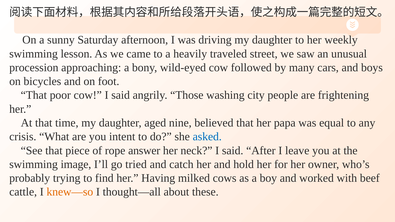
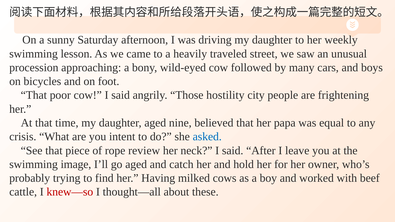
washing: washing -> hostility (225, 95)
answer: answer -> review (144, 151)
go tried: tried -> aged (136, 164)
knew—so colour: orange -> red (70, 192)
